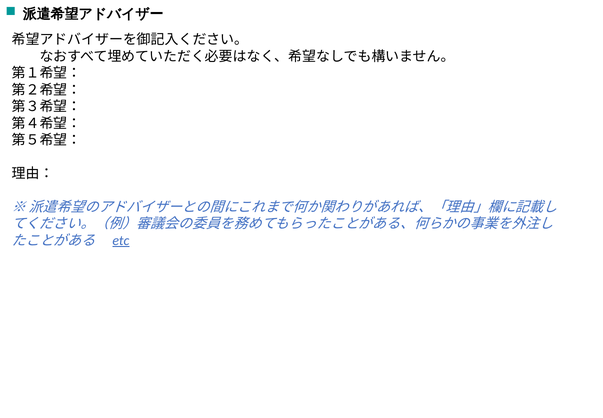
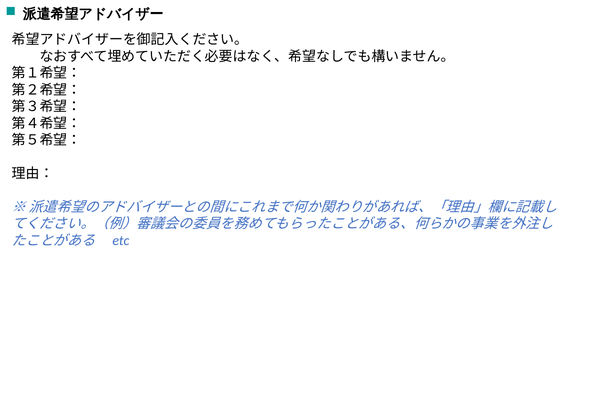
etc underline: present -> none (121, 240)
